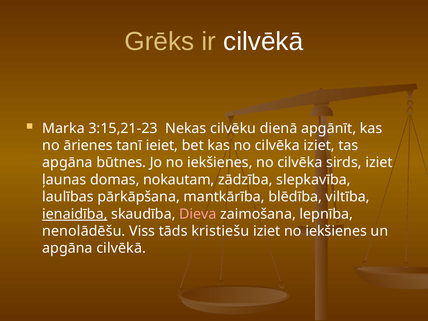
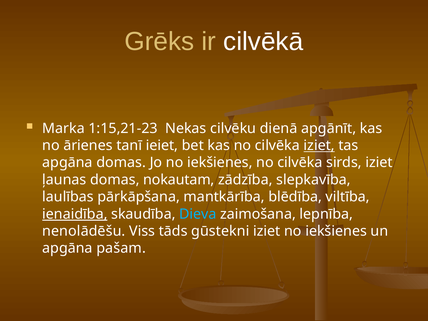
3:15,21-23: 3:15,21-23 -> 1:15,21-23 (123, 128)
iziet underline: none -> present (319, 145)
apgāna būtnes: būtnes -> domas (121, 163)
Dieva colour: pink -> light blue (198, 214)
kristiešu: kristiešu -> gūstekni (220, 231)
apgāna cilvēkā: cilvēkā -> pašam (121, 248)
